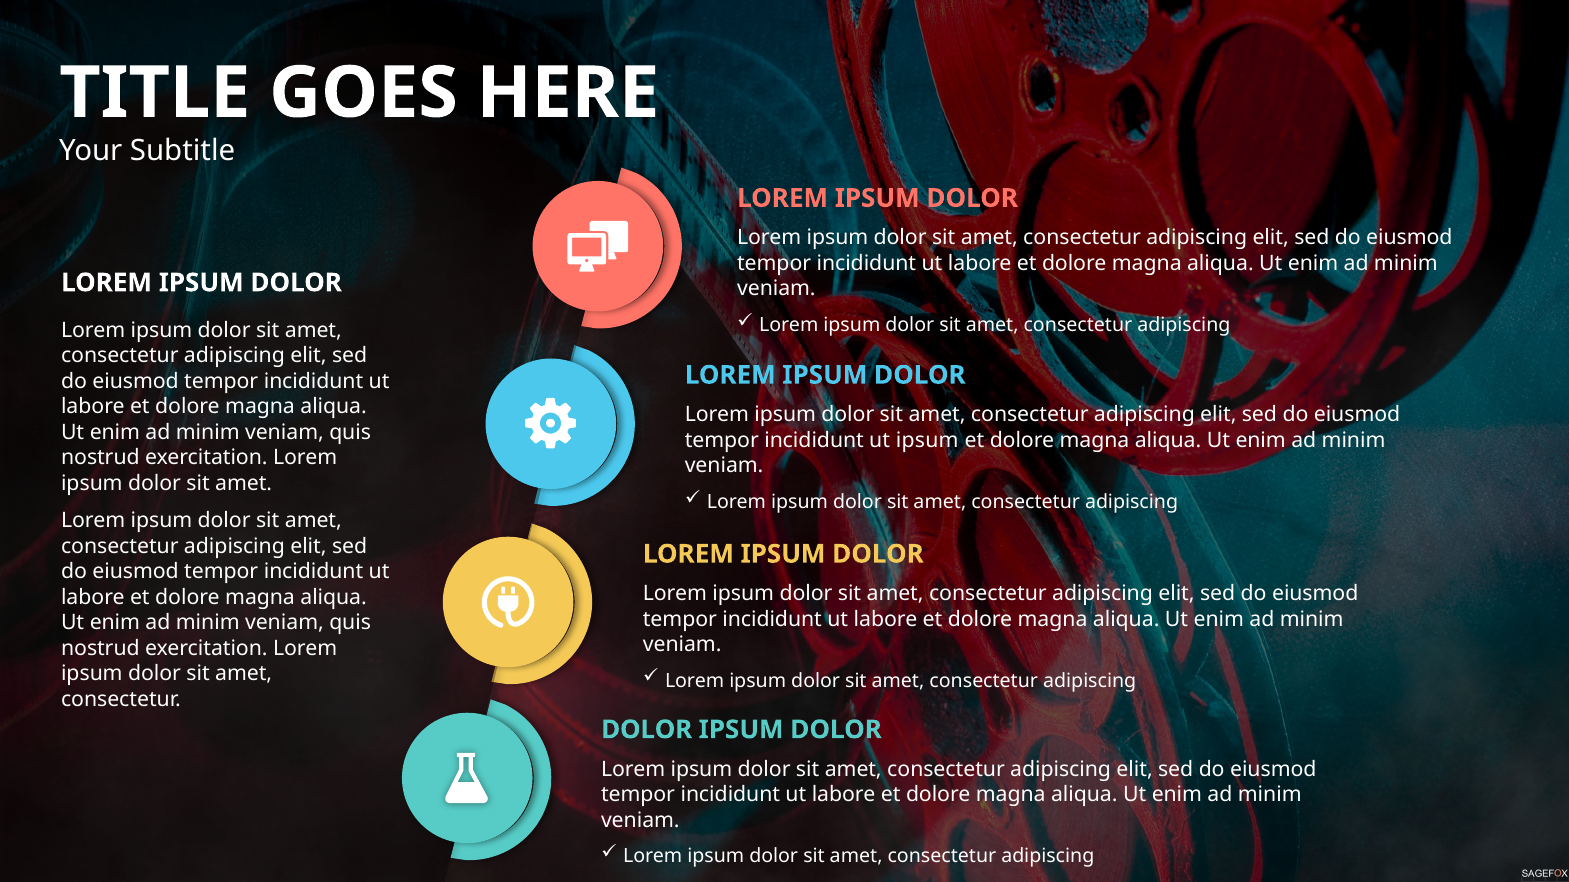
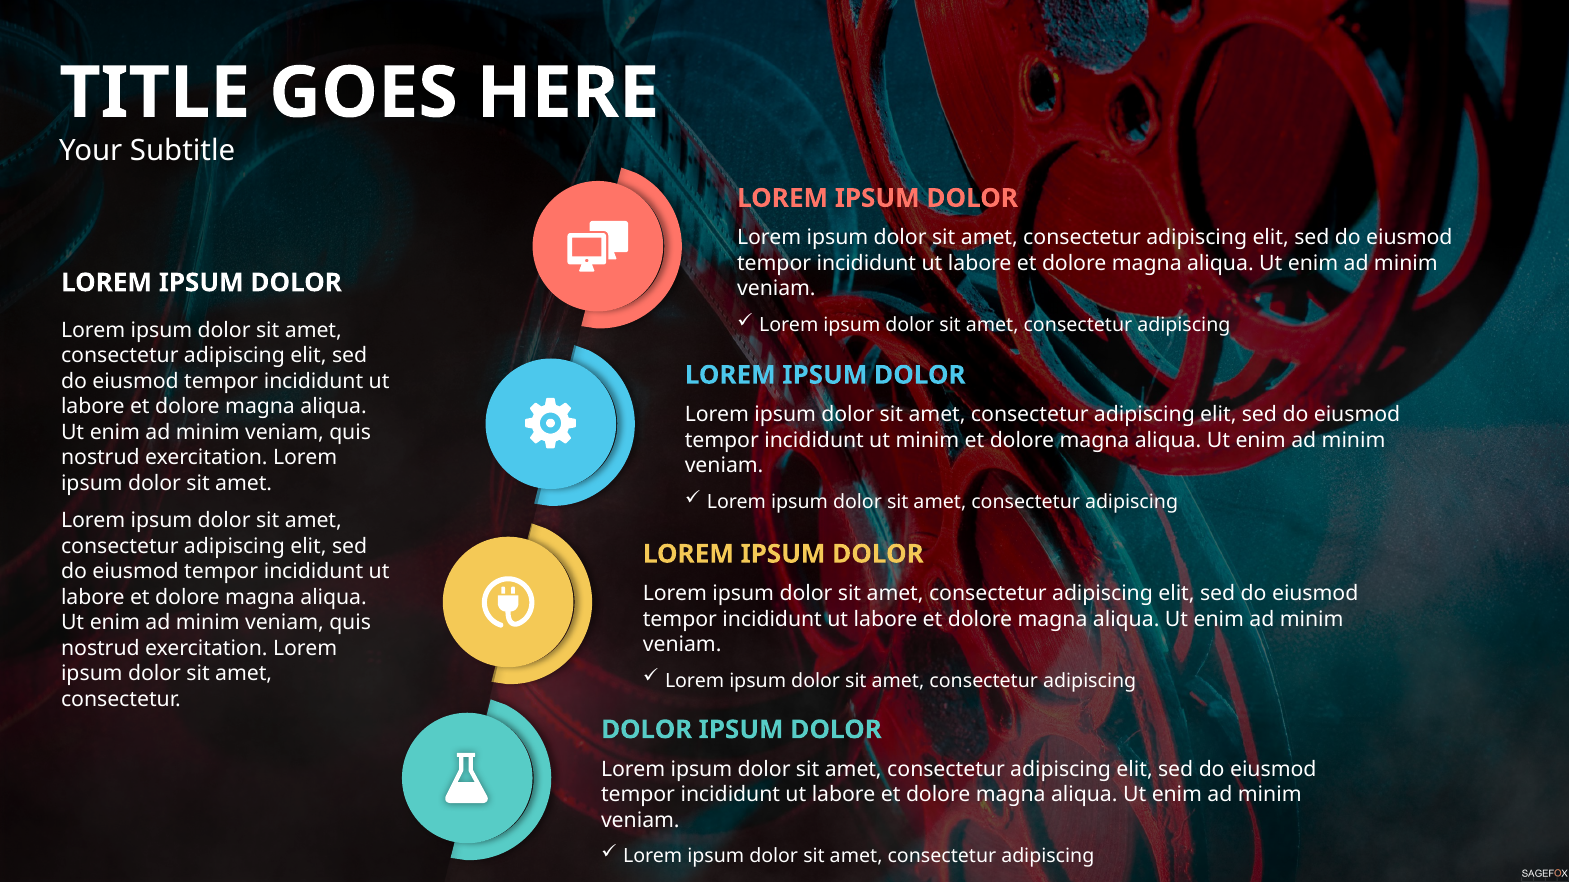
ut ipsum: ipsum -> minim (927, 440)
